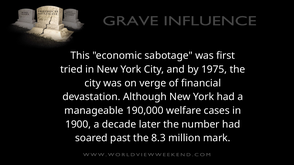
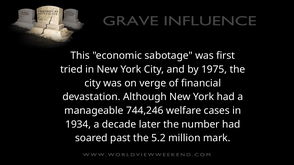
190,000: 190,000 -> 744,246 (145, 111)
1900: 1900 -> 1934 (78, 125)
8.3: 8.3 -> 5.2 (159, 138)
